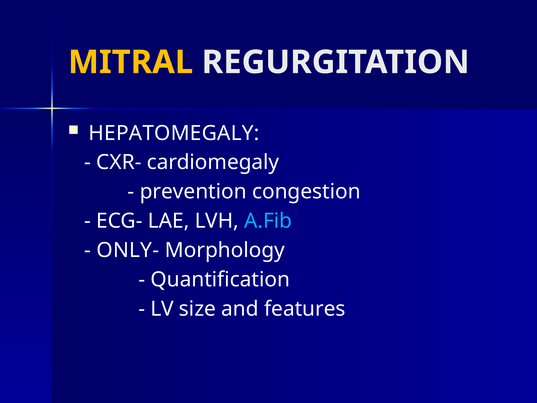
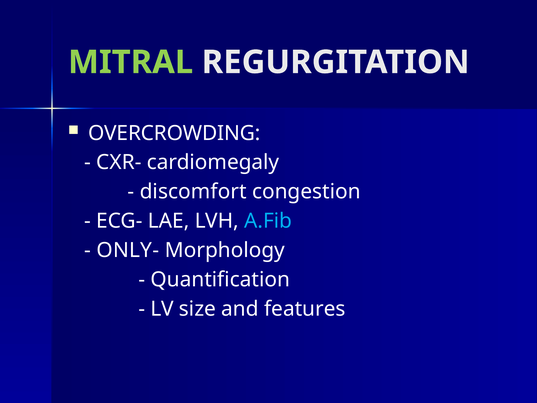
MITRAL colour: yellow -> light green (131, 62)
HEPATOMEGALY: HEPATOMEGALY -> OVERCROWDING (174, 133)
prevention: prevention -> discomfort (193, 192)
